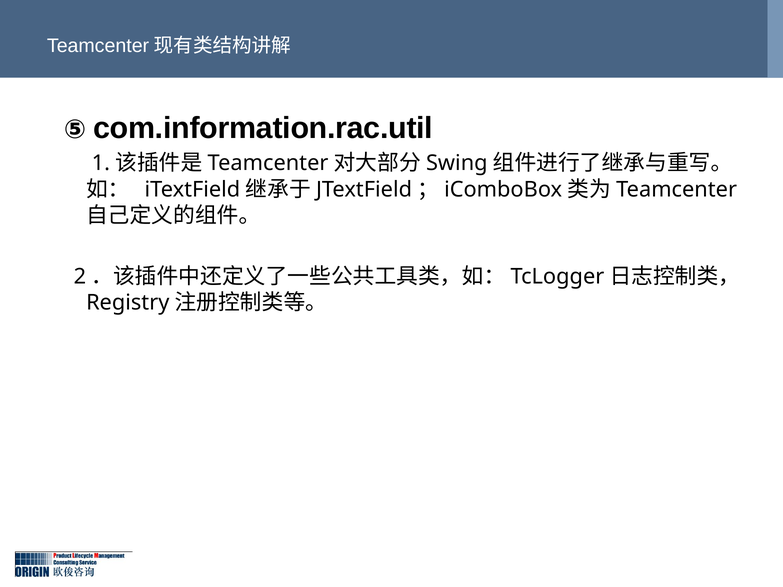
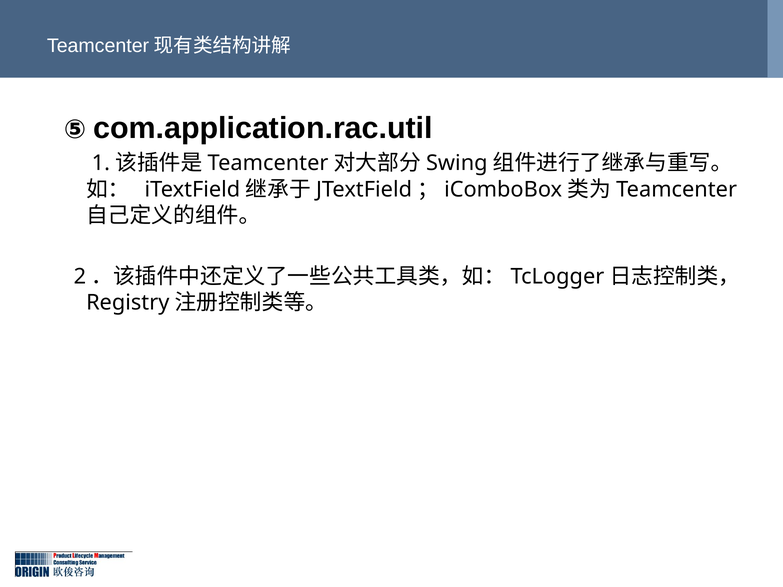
com.information.rac.util: com.information.rac.util -> com.application.rac.util (263, 128)
